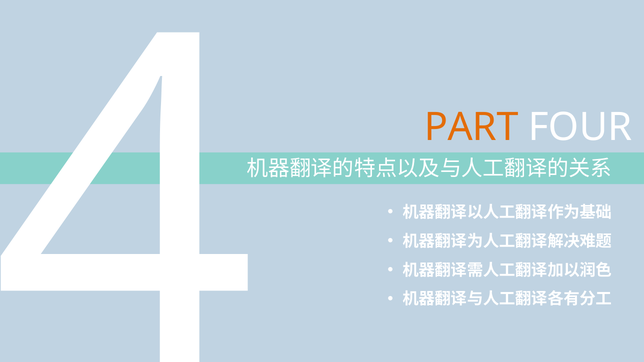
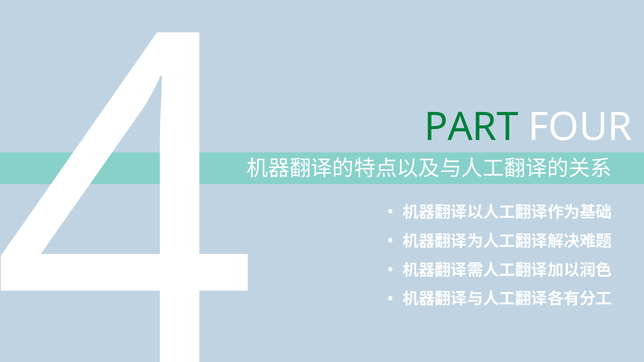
PART colour: orange -> green (471, 127)
